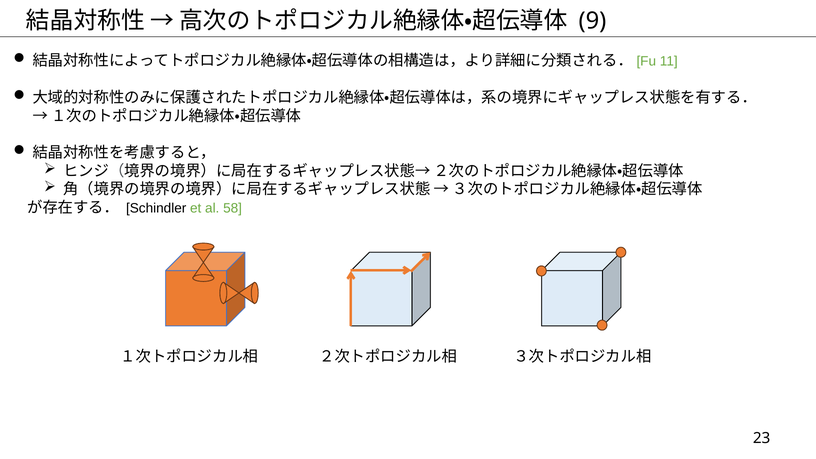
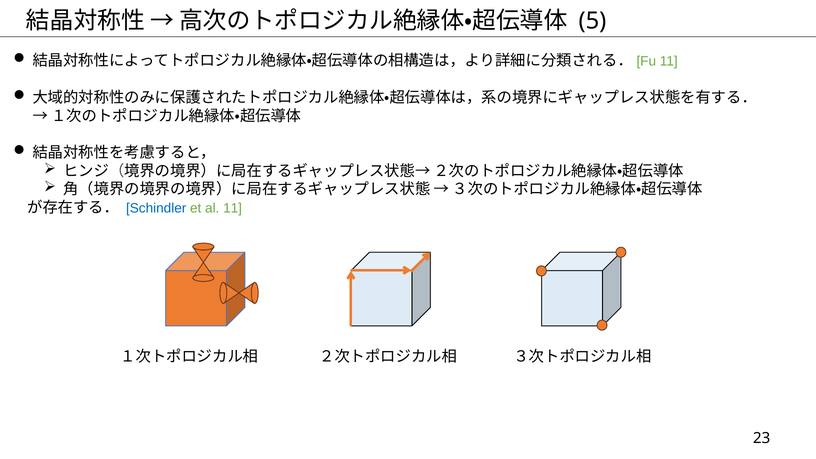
9: 9 -> 5 (592, 21)
Schindler colour: black -> blue (156, 208)
al 58: 58 -> 11 (233, 208)
